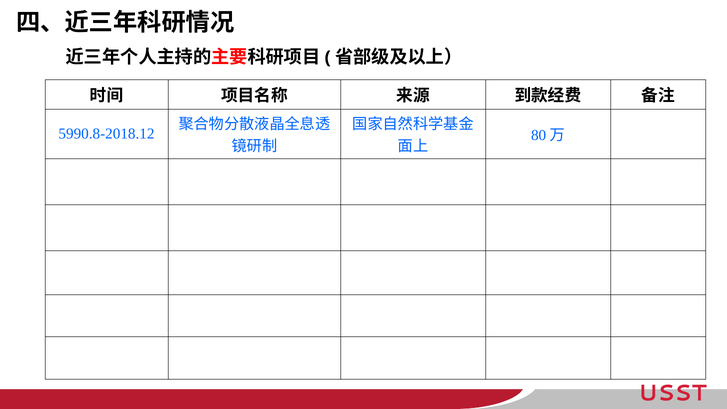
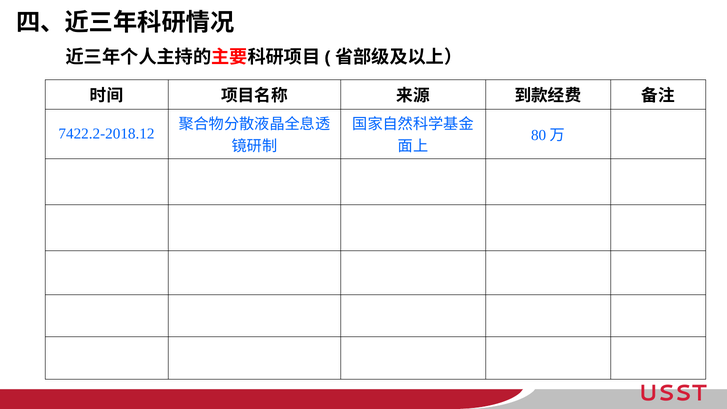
5990.8-2018.12: 5990.8-2018.12 -> 7422.2-2018.12 (107, 134)
